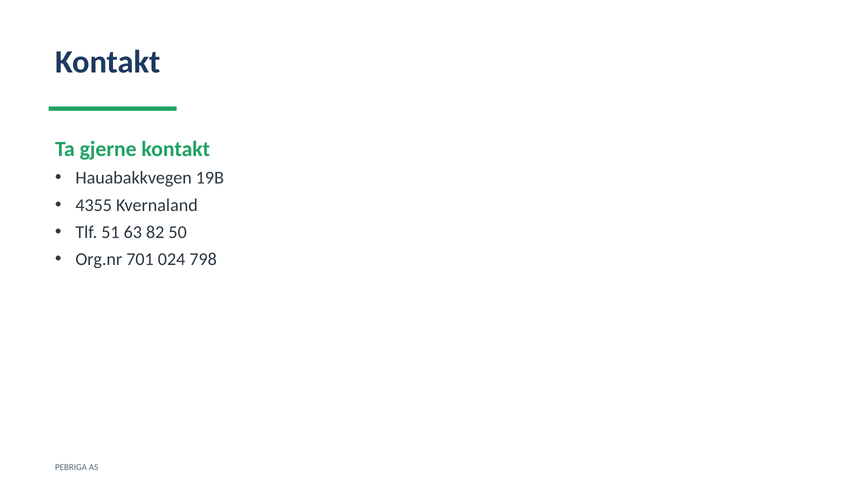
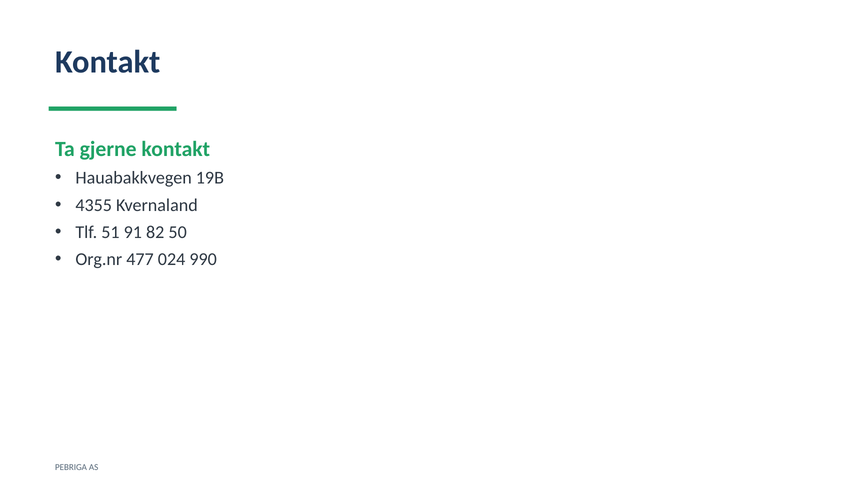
63: 63 -> 91 (133, 232)
701: 701 -> 477 (140, 259)
798: 798 -> 990 (203, 259)
